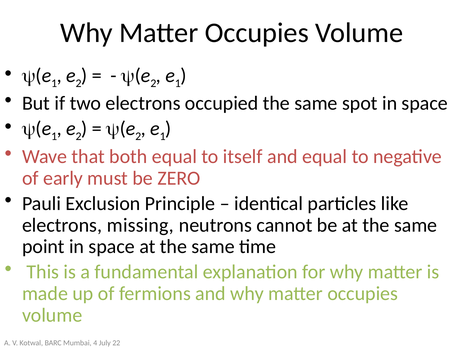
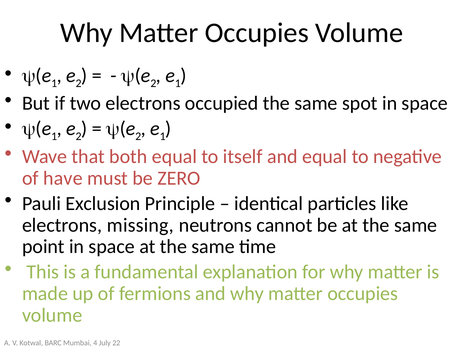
early: early -> have (63, 178)
